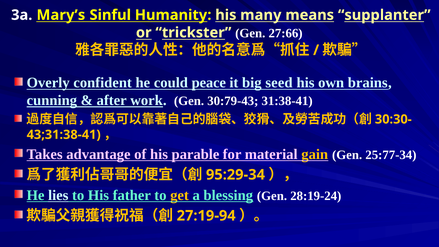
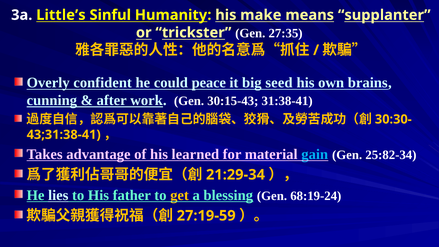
Mary’s: Mary’s -> Little’s (61, 15)
many: many -> make (261, 15)
27:66: 27:66 -> 27:35 (286, 33)
30:79-43: 30:79-43 -> 30:15-43 (233, 101)
parable: parable -> learned (195, 154)
gain colour: yellow -> light blue (315, 154)
25:77-34: 25:77-34 -> 25:82-34 (391, 155)
95:29-34: 95:29-34 -> 21:29-34 (235, 175)
28:19-24: 28:19-24 -> 68:19-24 (316, 196)
27:19-94: 27:19-94 -> 27:19-59 (206, 216)
